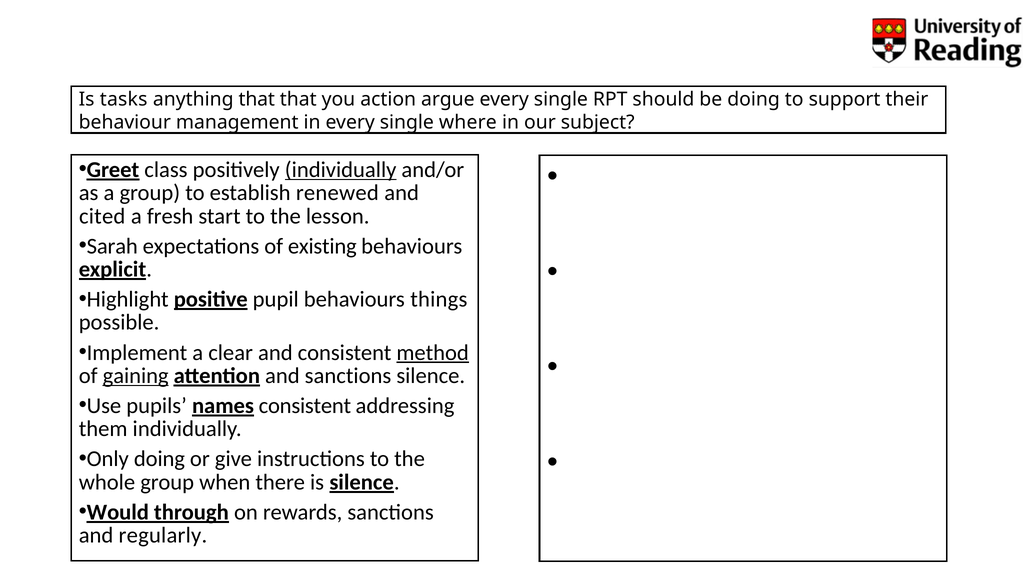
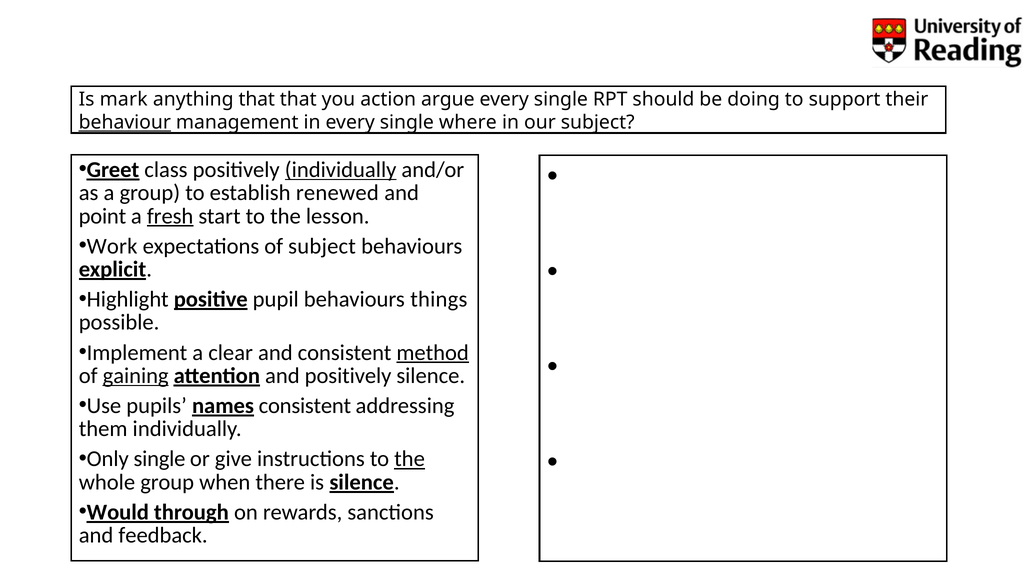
tasks: tasks -> mark (124, 99)
behaviour underline: none -> present (125, 123)
cited: cited -> point (102, 216)
fresh underline: none -> present (170, 216)
Sarah: Sarah -> Work (112, 246)
of existing: existing -> subject (322, 246)
and sanctions: sanctions -> positively (348, 376)
Only doing: doing -> single (160, 460)
the underline: none -> present (410, 460)
regularly: regularly -> feedback (163, 536)
